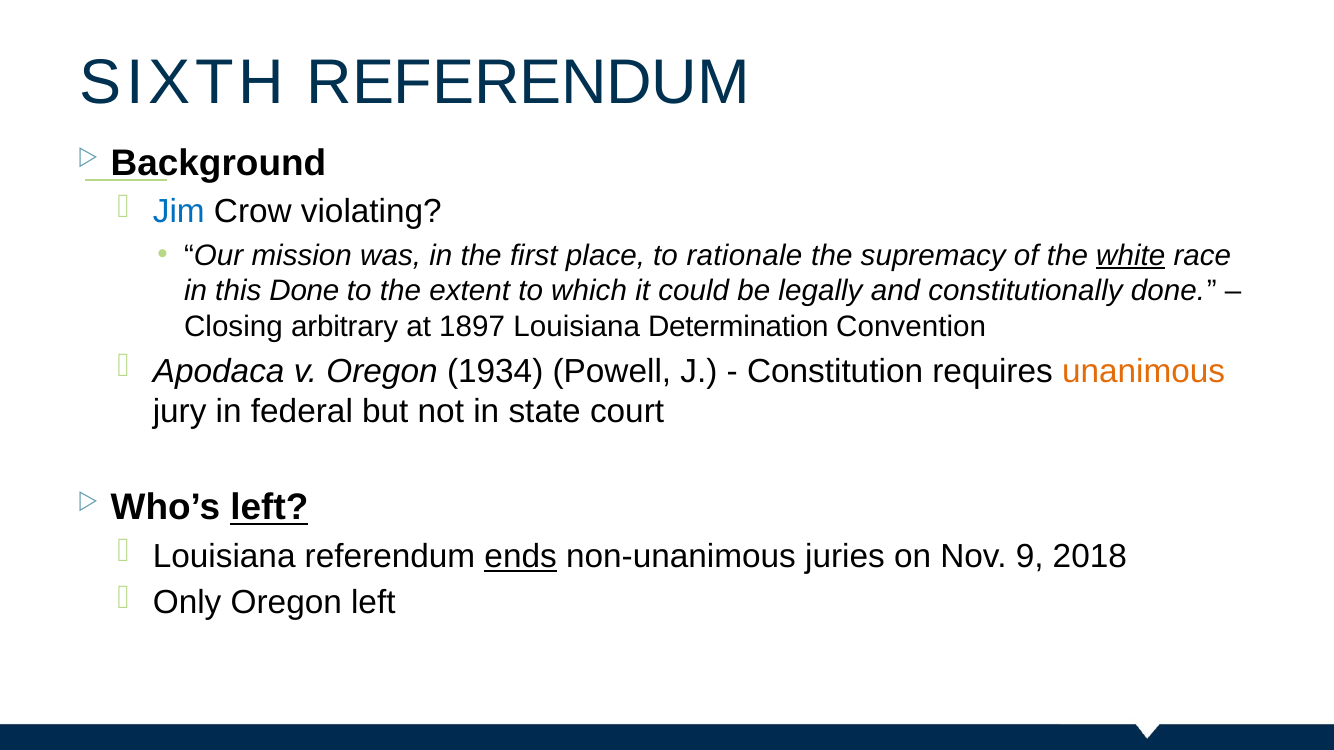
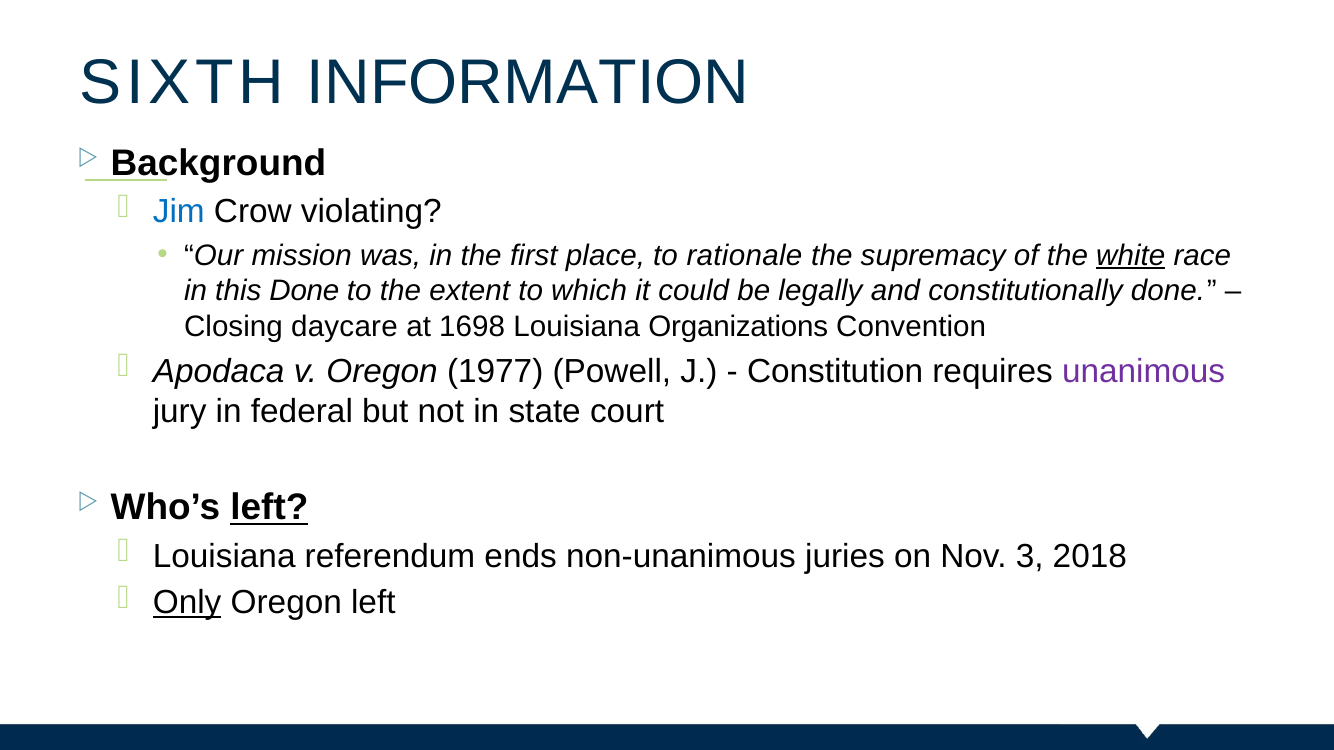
SIXTH REFERENDUM: REFERENDUM -> INFORMATION (528, 83)
arbitrary: arbitrary -> daycare (344, 327)
1897: 1897 -> 1698 (472, 327)
Determination: Determination -> Organizations (738, 327)
1934: 1934 -> 1977 (495, 371)
unanimous colour: orange -> purple (1144, 371)
ends underline: present -> none (521, 557)
9: 9 -> 3 (1030, 557)
Only underline: none -> present (187, 603)
